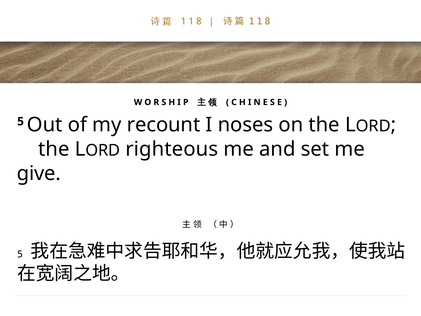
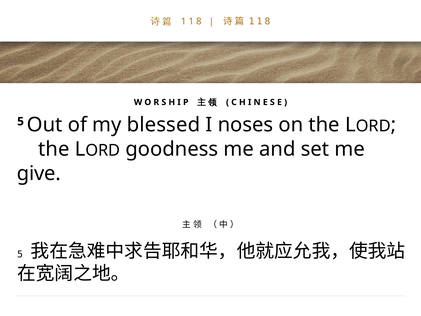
recount: recount -> blessed (163, 125)
righteous: righteous -> goodness (172, 149)
